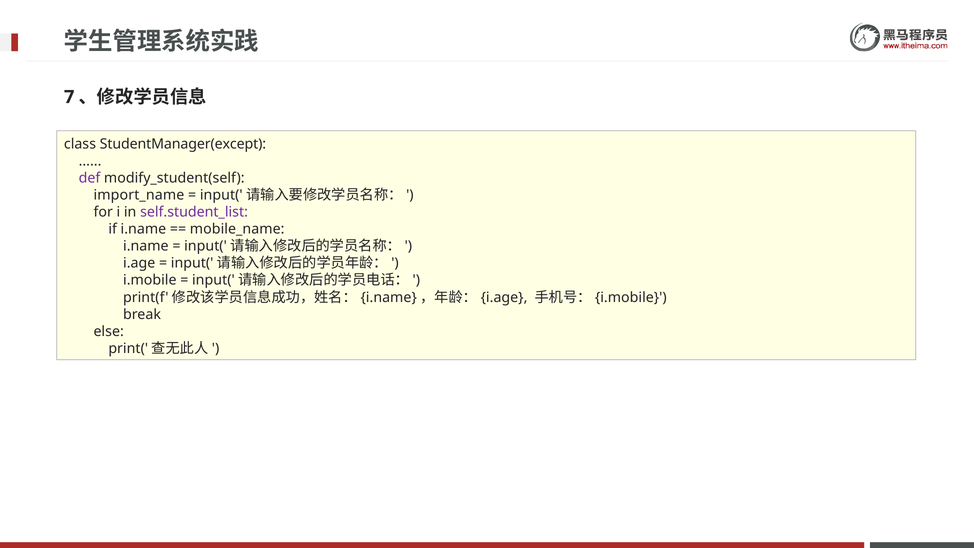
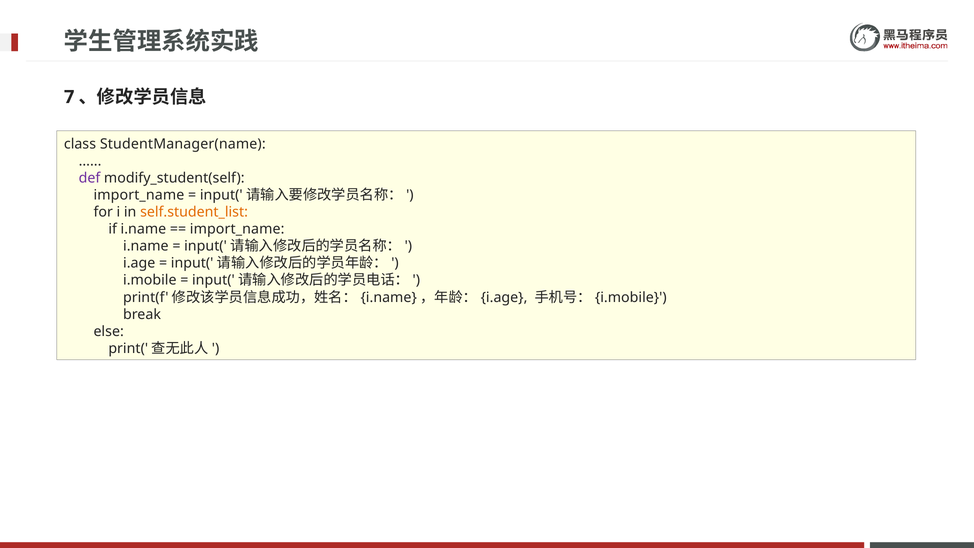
StudentManager(except: StudentManager(except -> StudentManager(name (183, 144)
self.student_list colour: purple -> orange (194, 212)
mobile_name: mobile_name -> import_name (237, 229)
